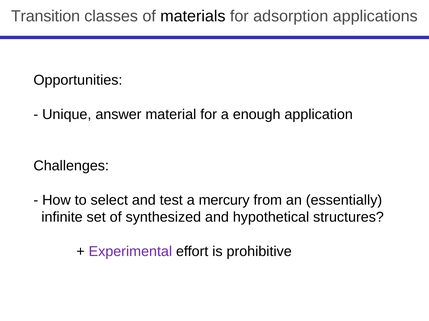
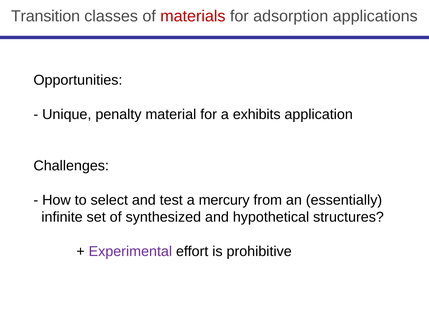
materials colour: black -> red (193, 16)
answer: answer -> penalty (118, 115)
enough: enough -> exhibits (257, 115)
